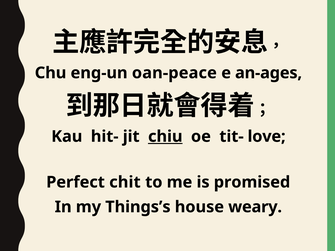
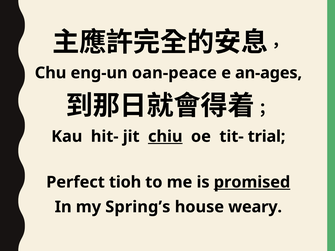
love: love -> trial (267, 137)
chit: chit -> tioh (125, 182)
promised underline: none -> present (252, 182)
Things’s: Things’s -> Spring’s (138, 207)
